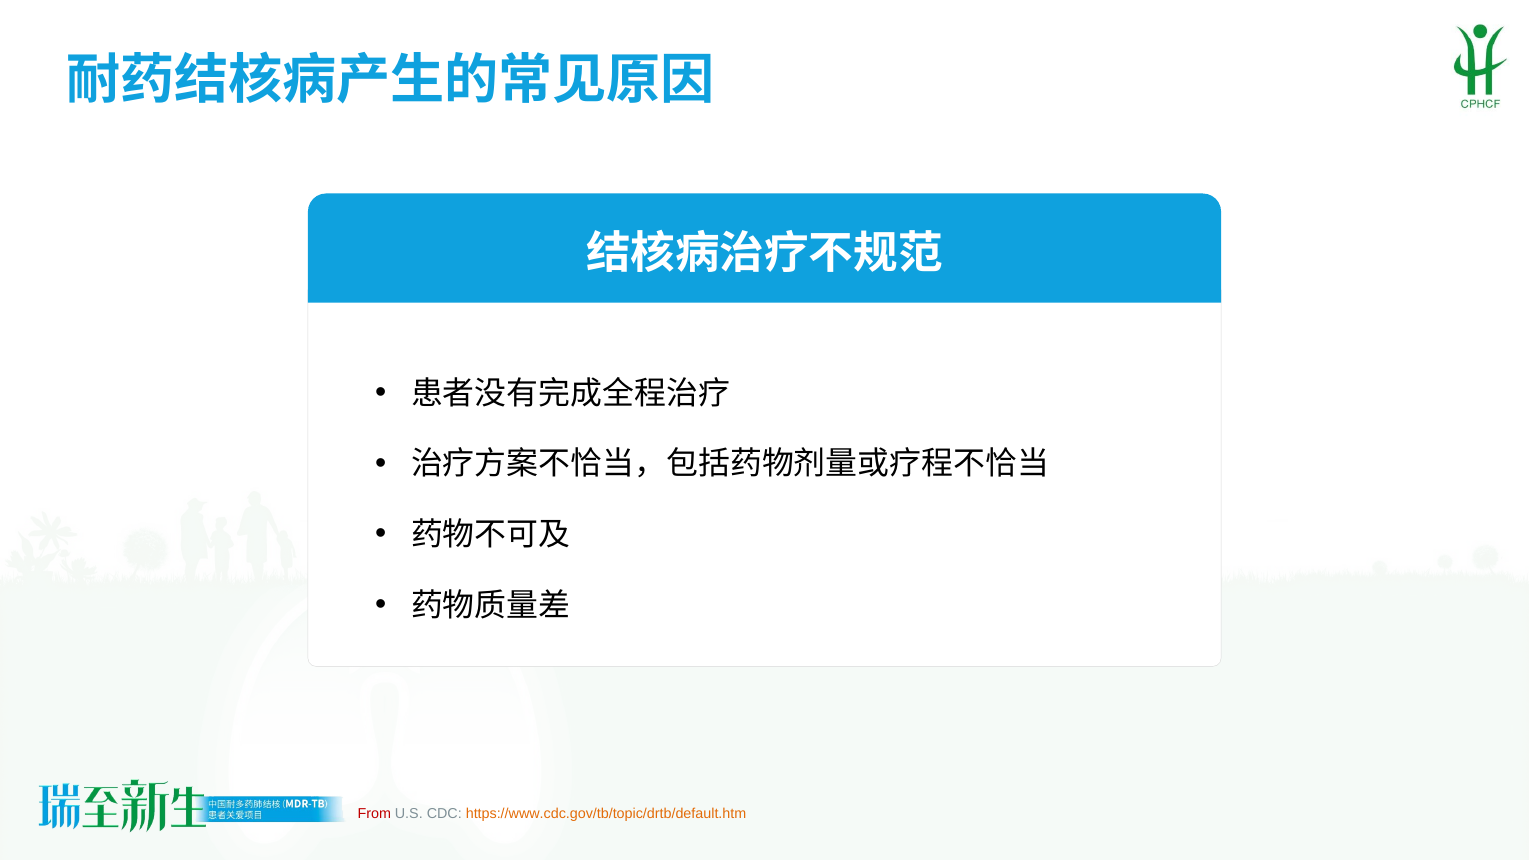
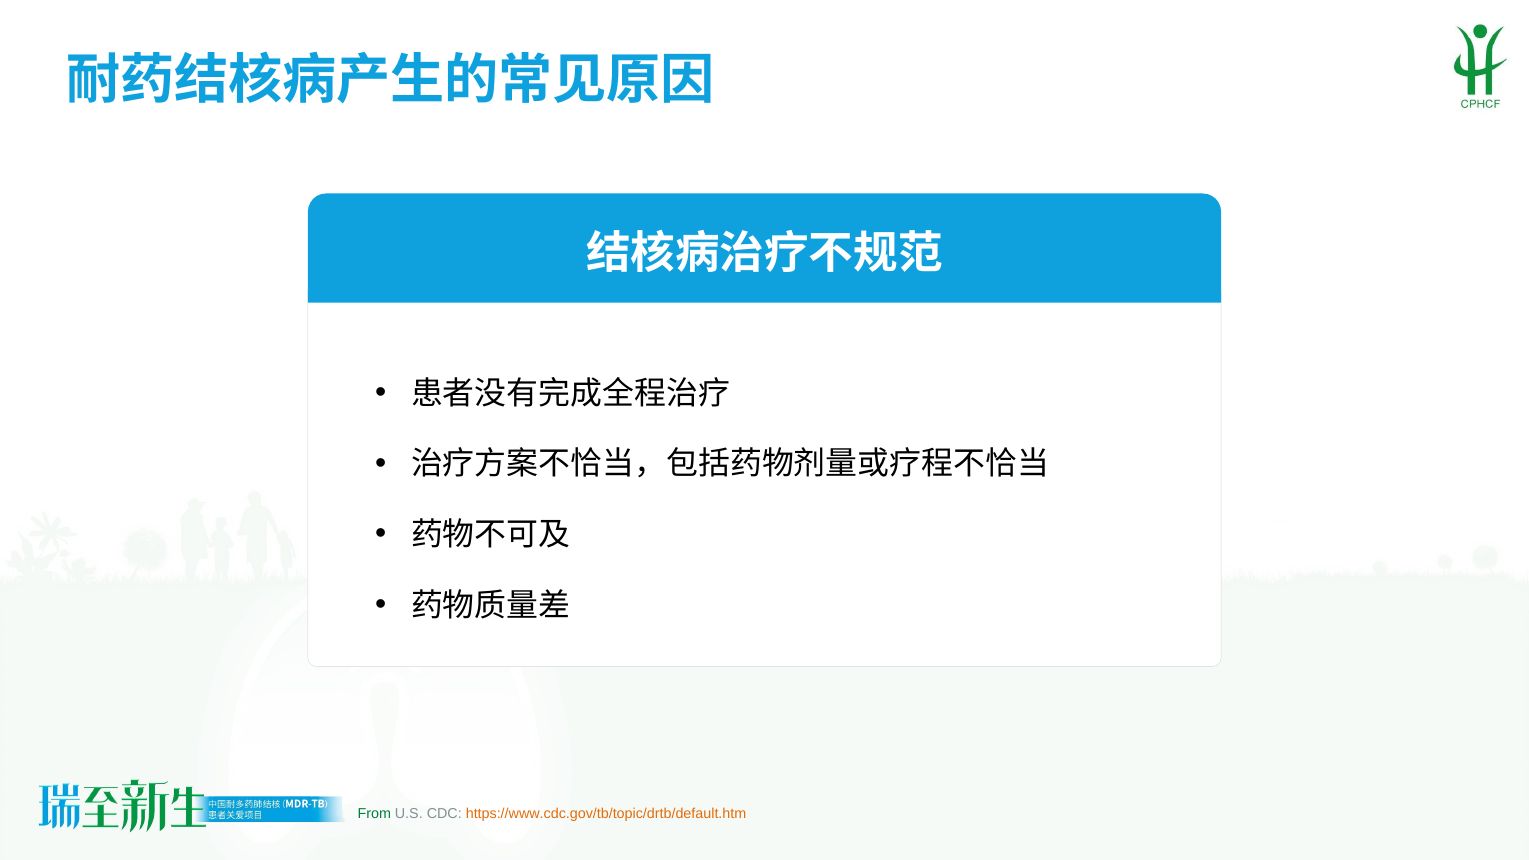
From colour: red -> green (374, 814)
